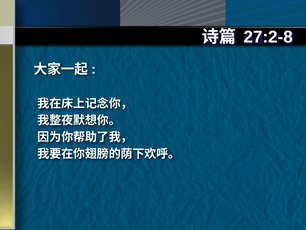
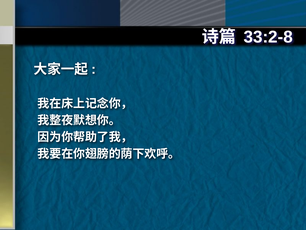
27:2-8: 27:2-8 -> 33:2-8 (268, 37)
